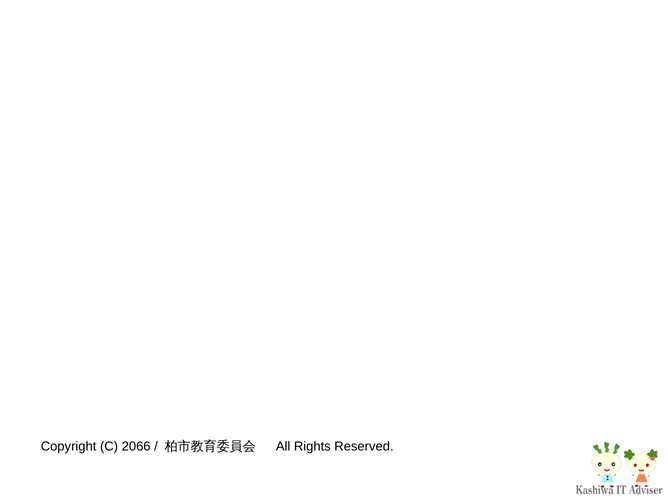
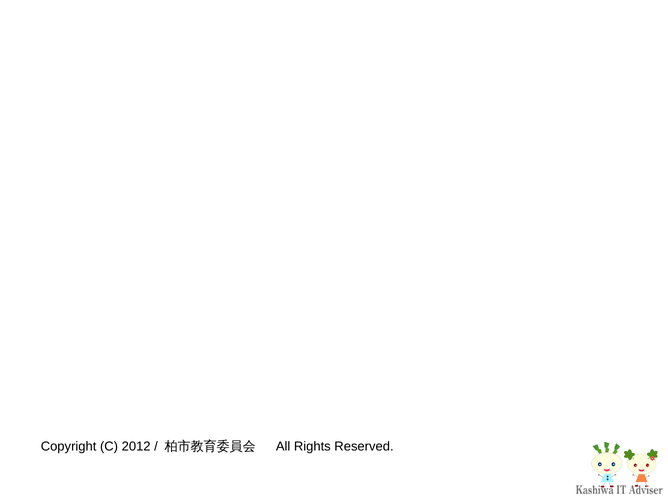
2066: 2066 -> 2012 (136, 447)
